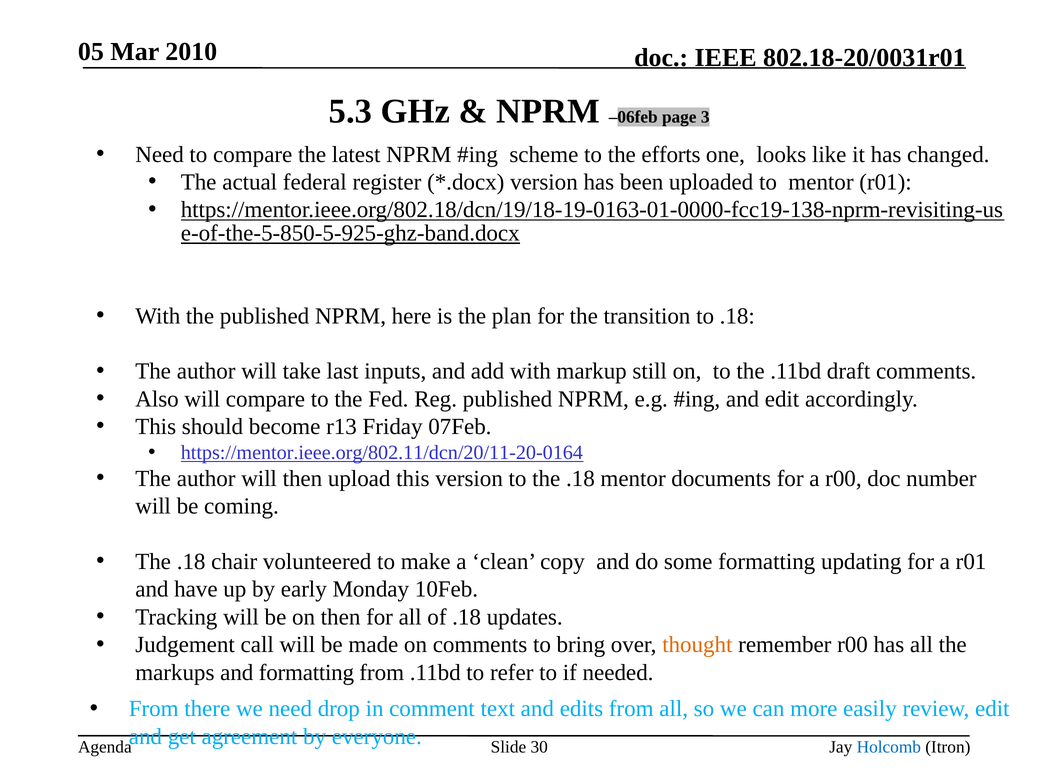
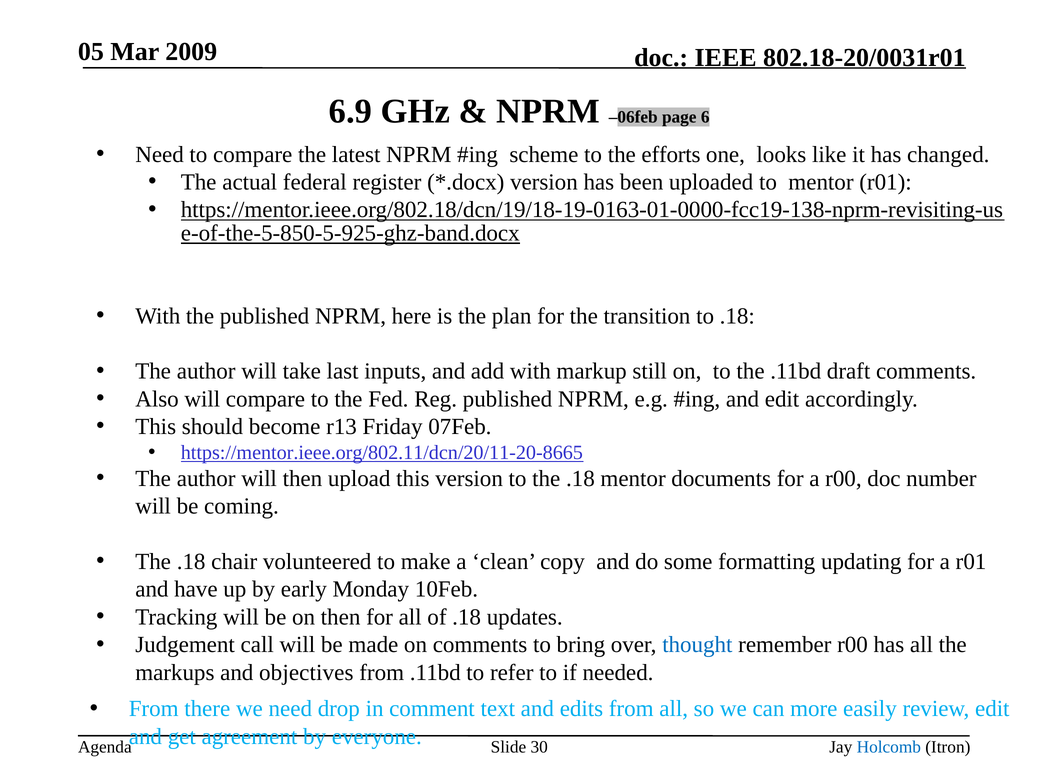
2010: 2010 -> 2009 (191, 52)
5.3: 5.3 -> 6.9 (351, 112)
3: 3 -> 6 (705, 117)
https://mentor.ieee.org/802.11/dcn/20/11-20-0164: https://mentor.ieee.org/802.11/dcn/20/11-20-0164 -> https://mentor.ieee.org/802.11/dcn/20/11-20-8665 (382, 453)
thought colour: orange -> blue (697, 645)
and formatting: formatting -> objectives (306, 673)
